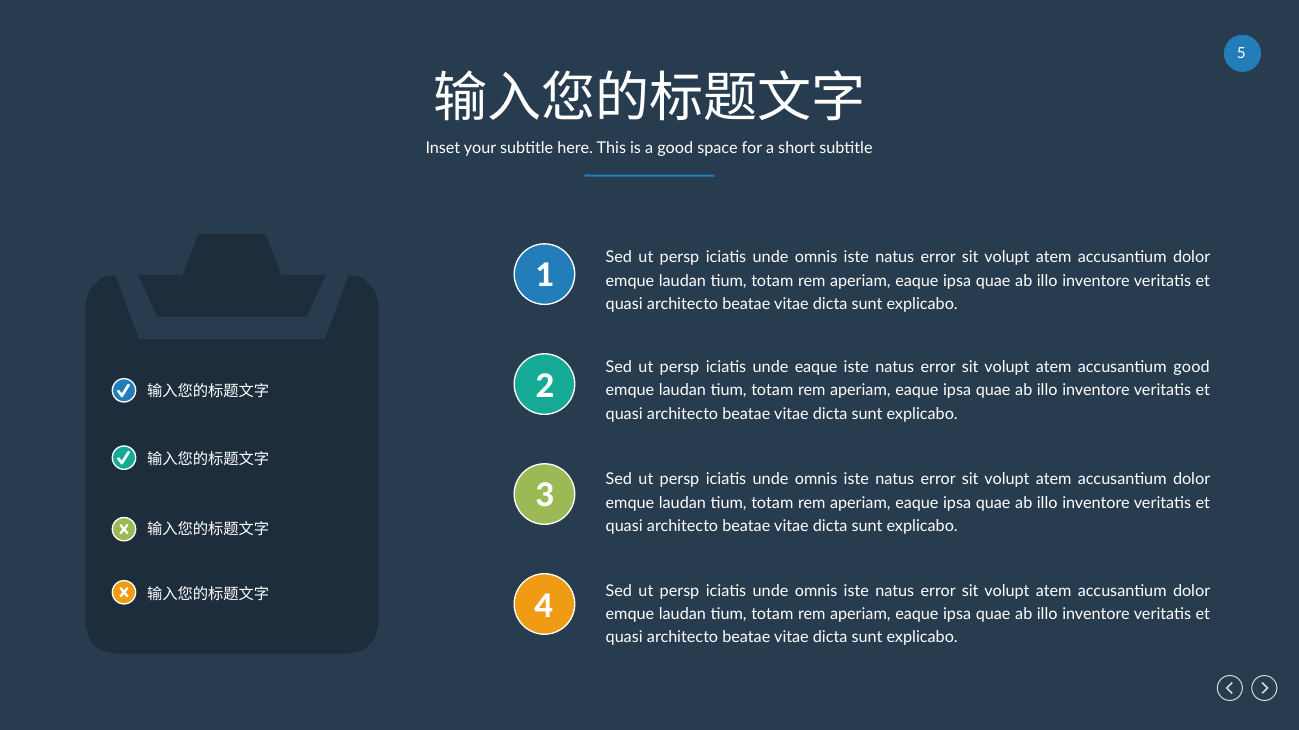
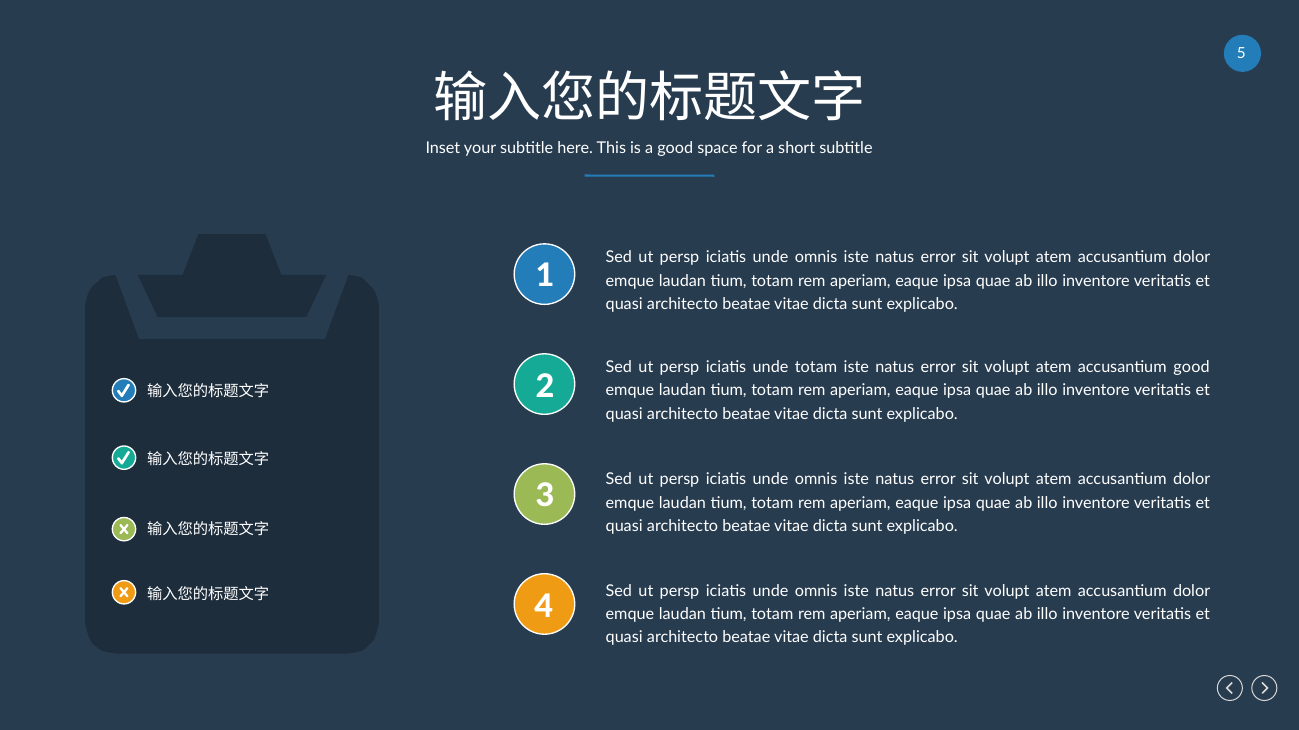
unde eaque: eaque -> totam (816, 367)
